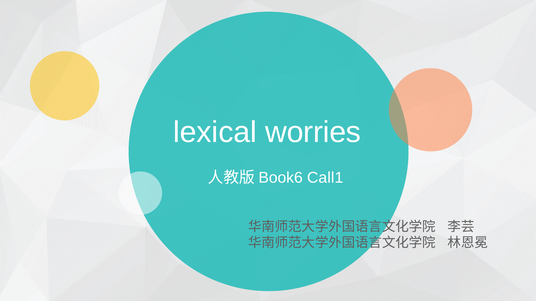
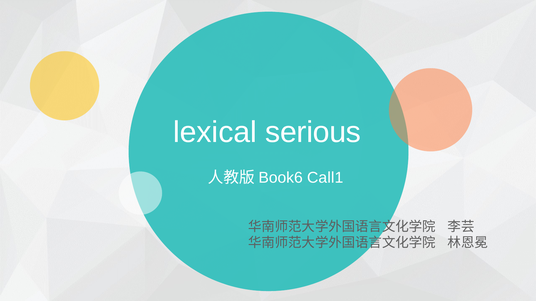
worries: worries -> serious (313, 132)
